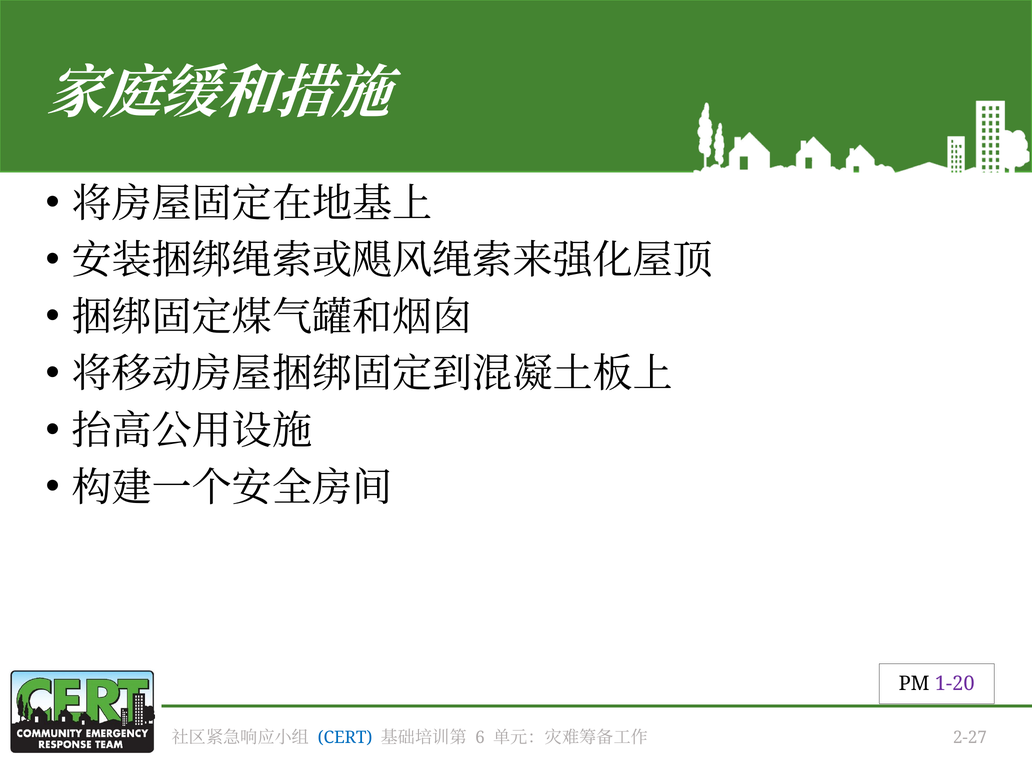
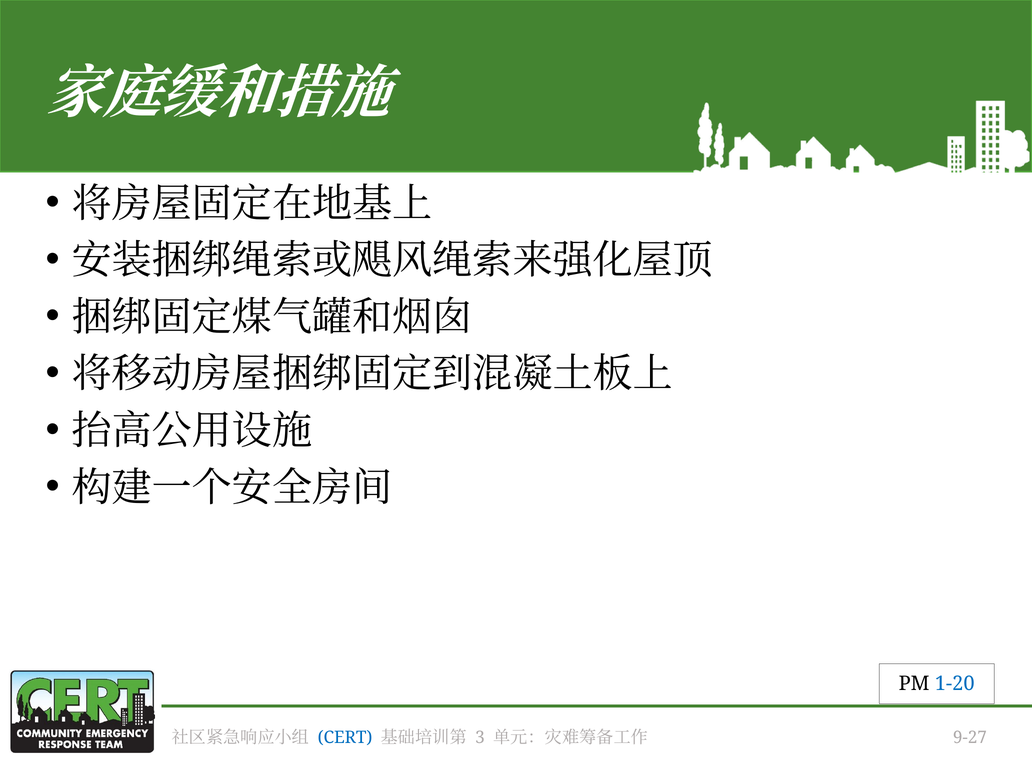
1-20 colour: purple -> blue (955, 684)
6: 6 -> 3 (480, 738)
2-27: 2-27 -> 9-27 (970, 738)
